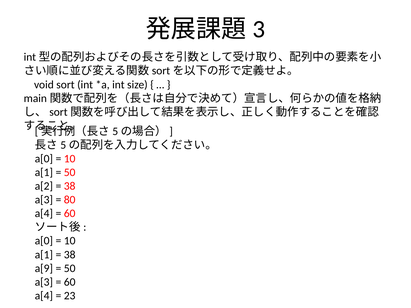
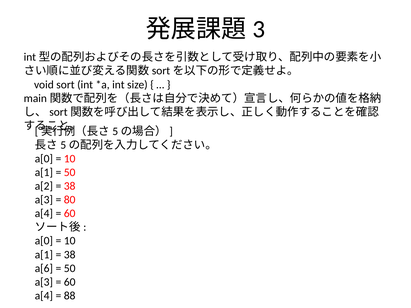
a[9: a[9 -> a[6 (44, 268)
23: 23 -> 88 (70, 296)
